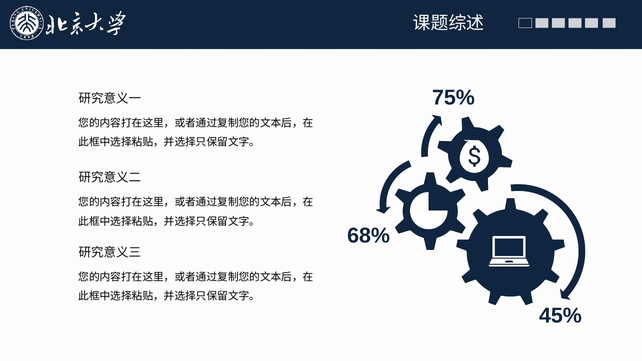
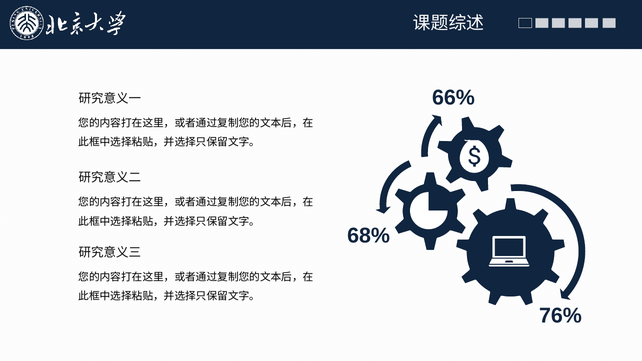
75%: 75% -> 66% (453, 98)
45%: 45% -> 76% (560, 316)
